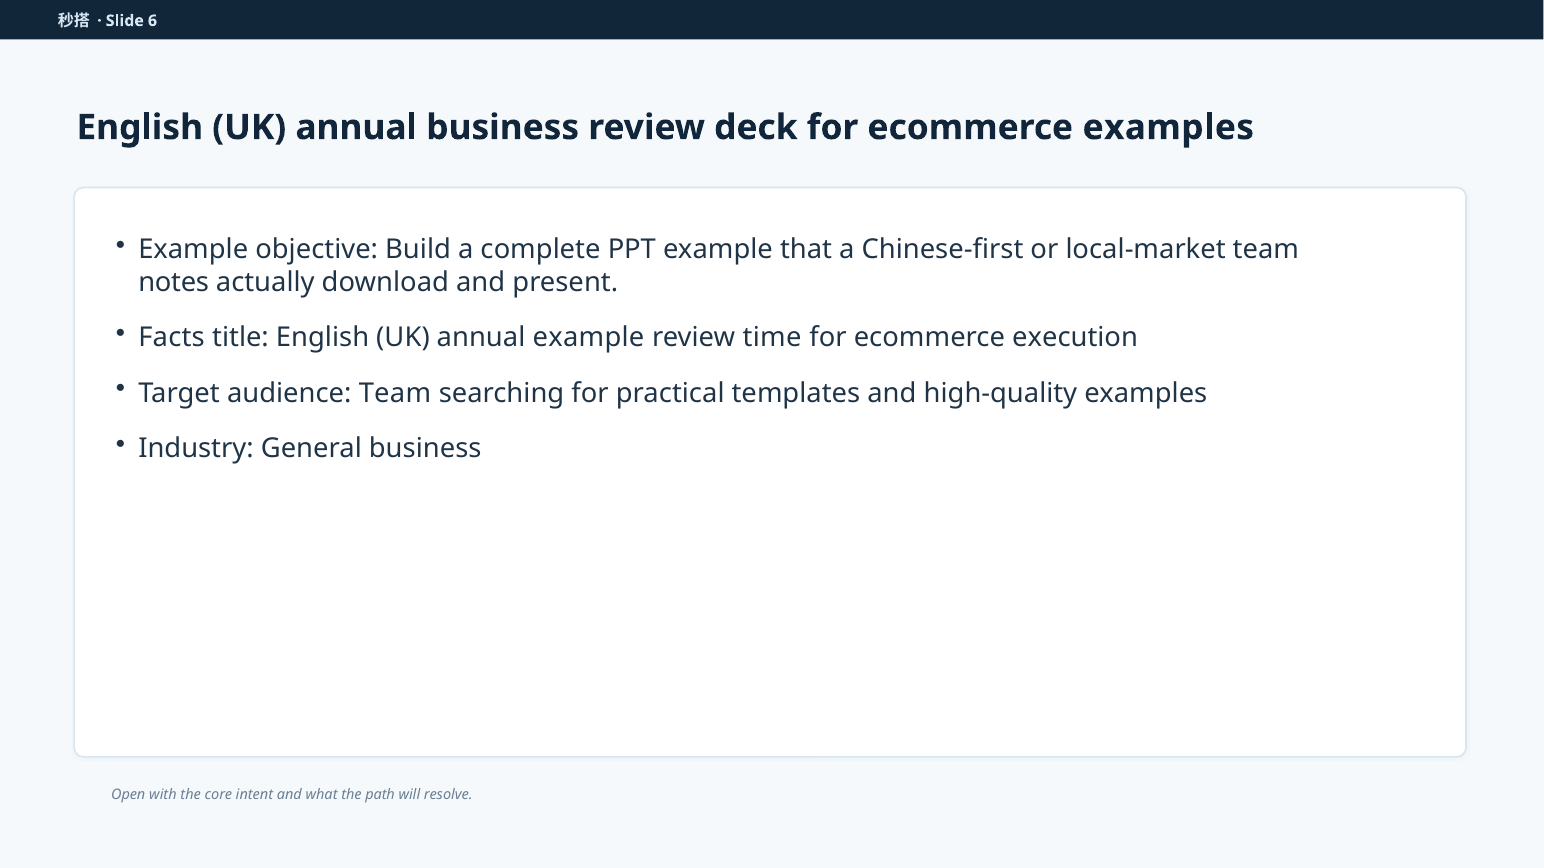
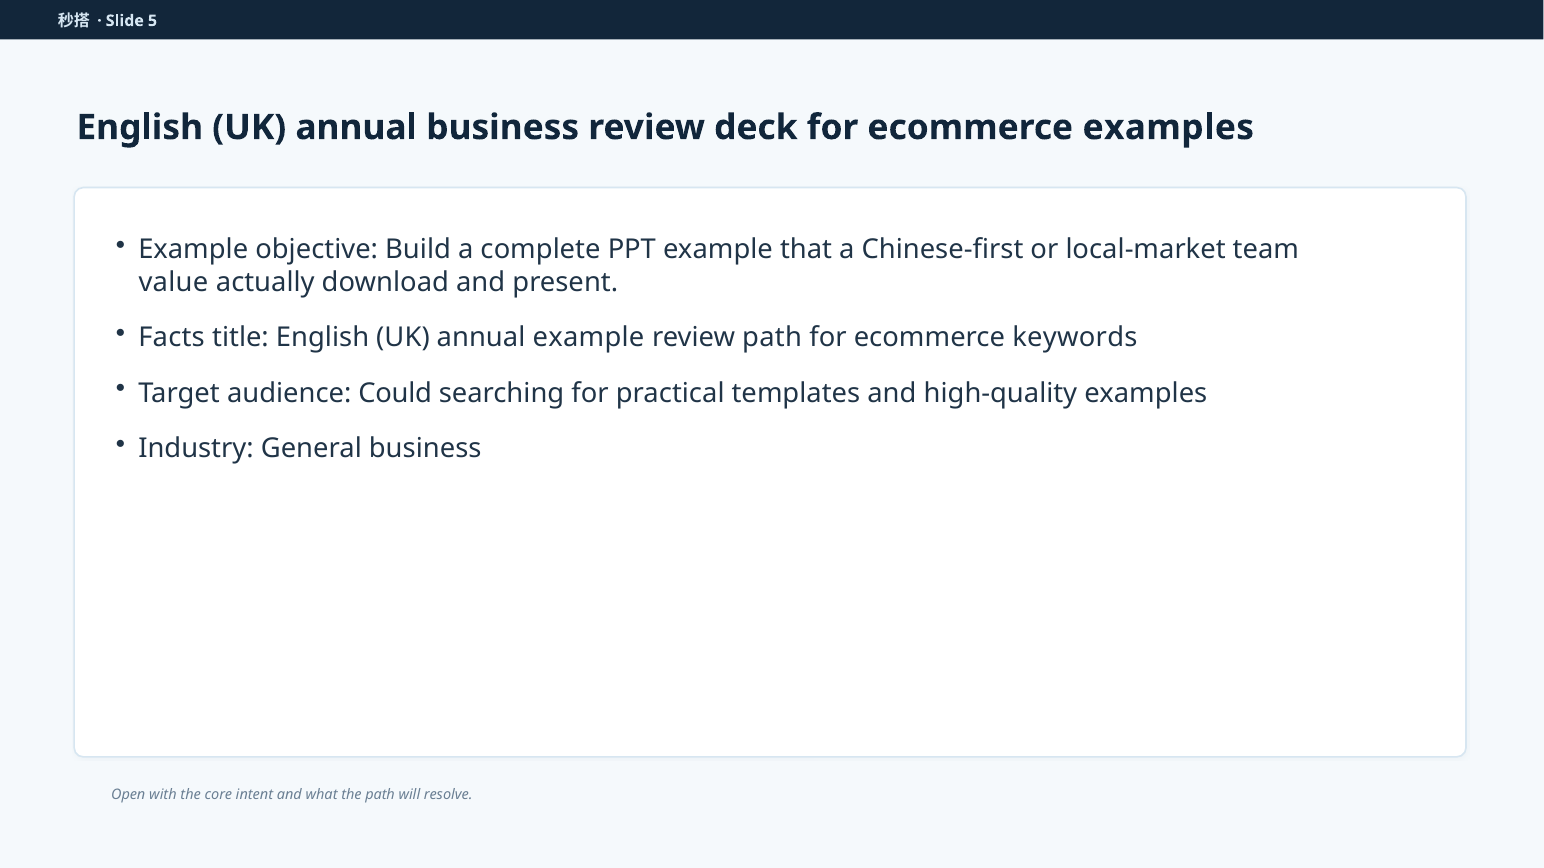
6: 6 -> 5 (152, 21)
notes: notes -> value (173, 283)
review time: time -> path (772, 338)
execution: execution -> keywords (1075, 338)
audience Team: Team -> Could (395, 393)
